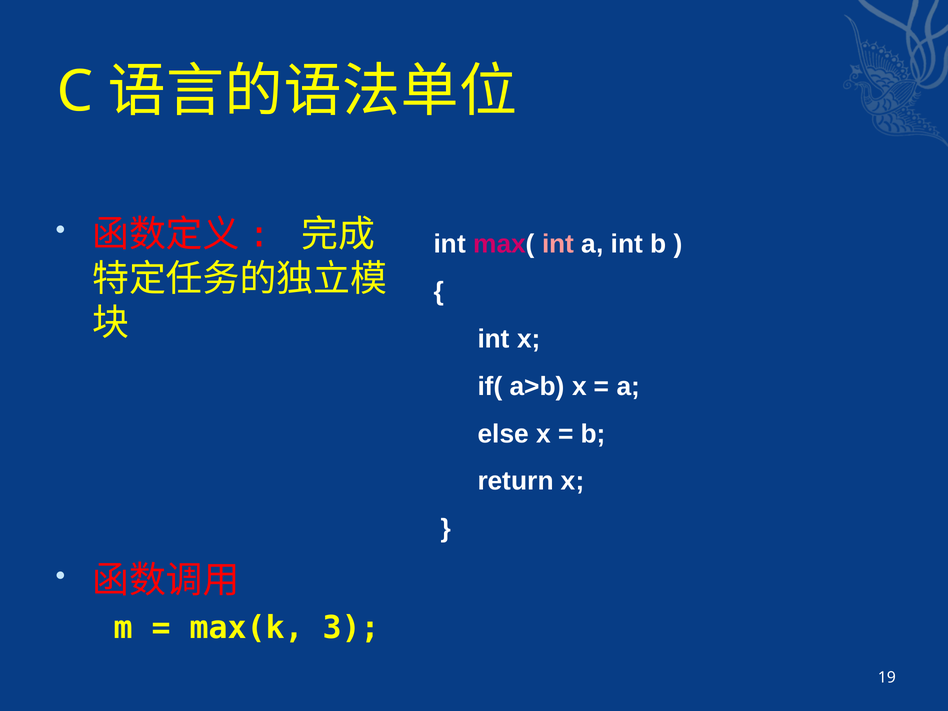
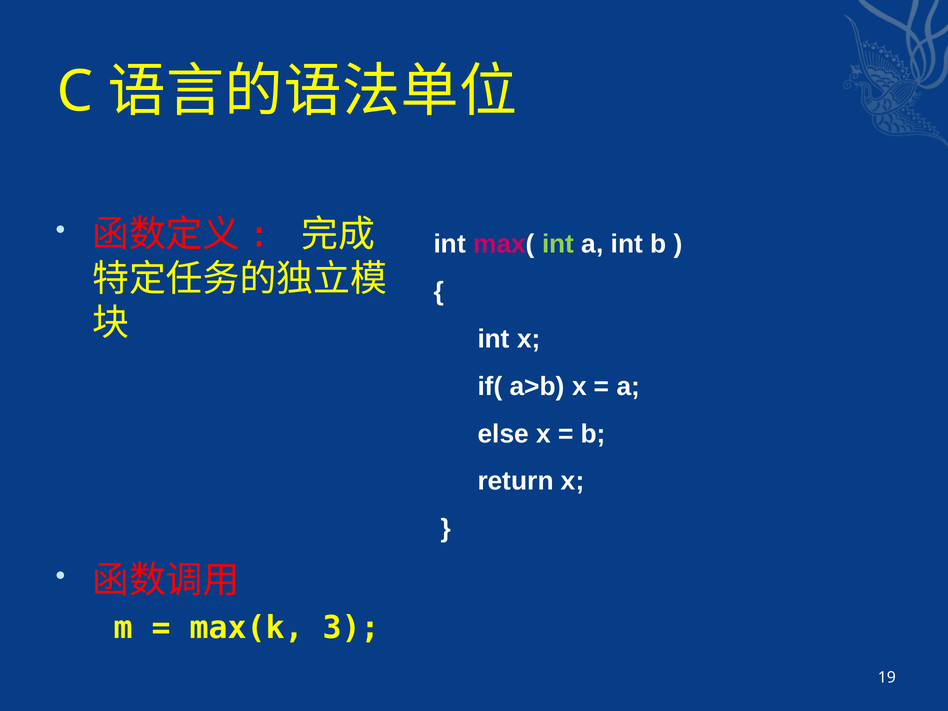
int colour: pink -> light green (558, 244)
